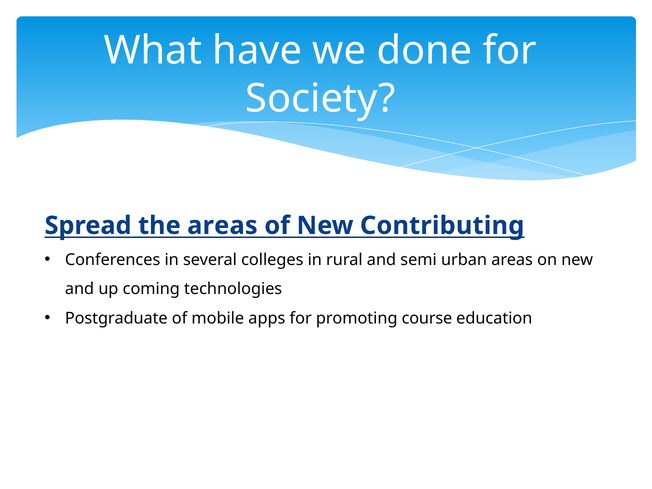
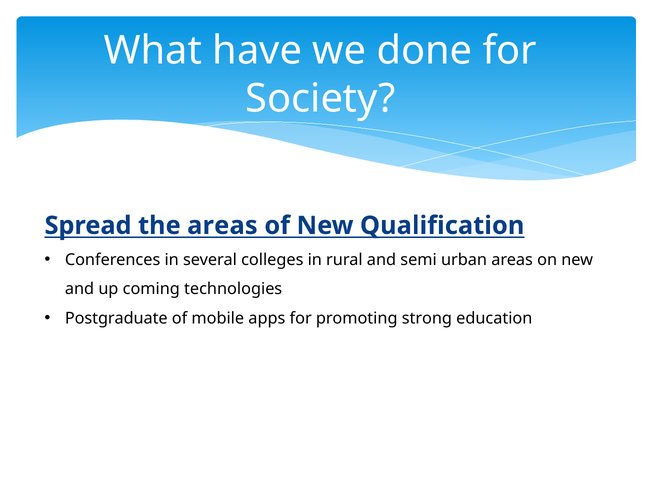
Contributing: Contributing -> Qualification (442, 226)
course: course -> strong (427, 318)
